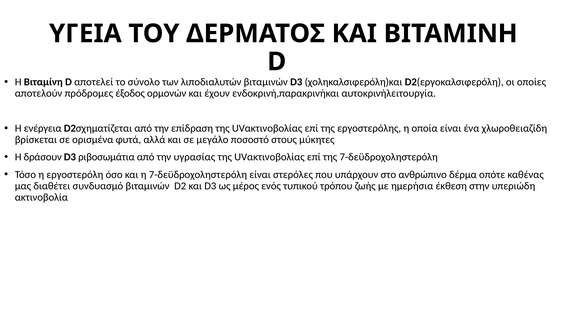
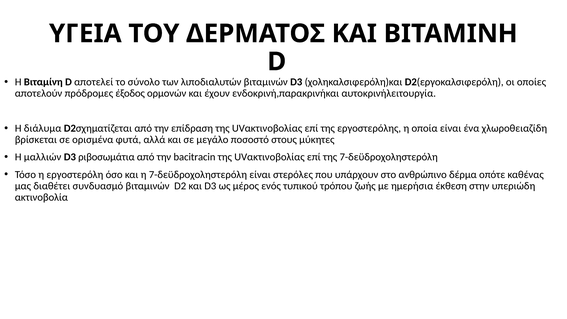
ενέργεια: ενέργεια -> διάλυμα (43, 128)
δράσουν: δράσουν -> μαλλιών (43, 157)
υγρασίας: υγρασίας -> bacitracin (194, 157)
